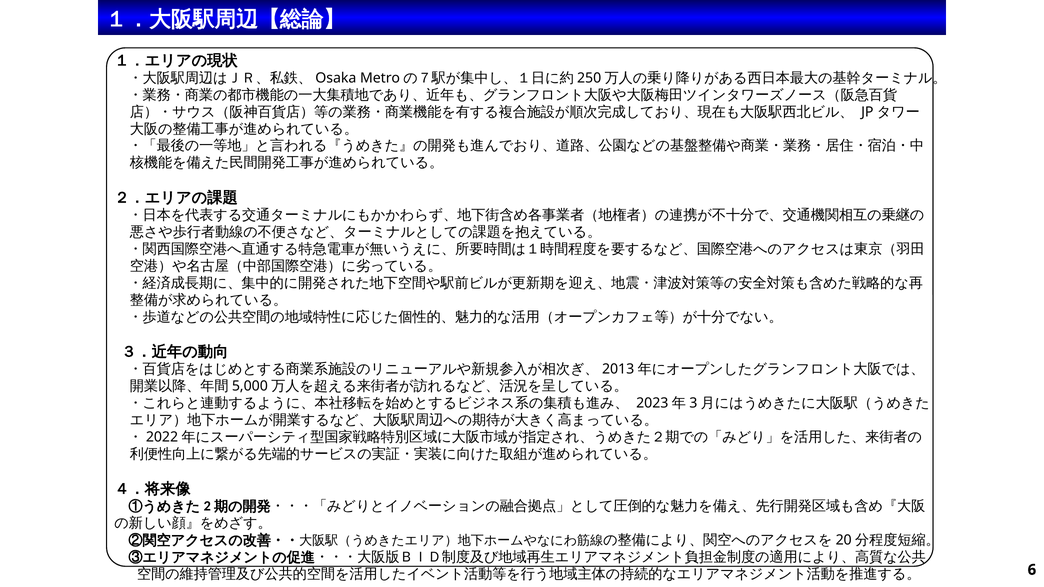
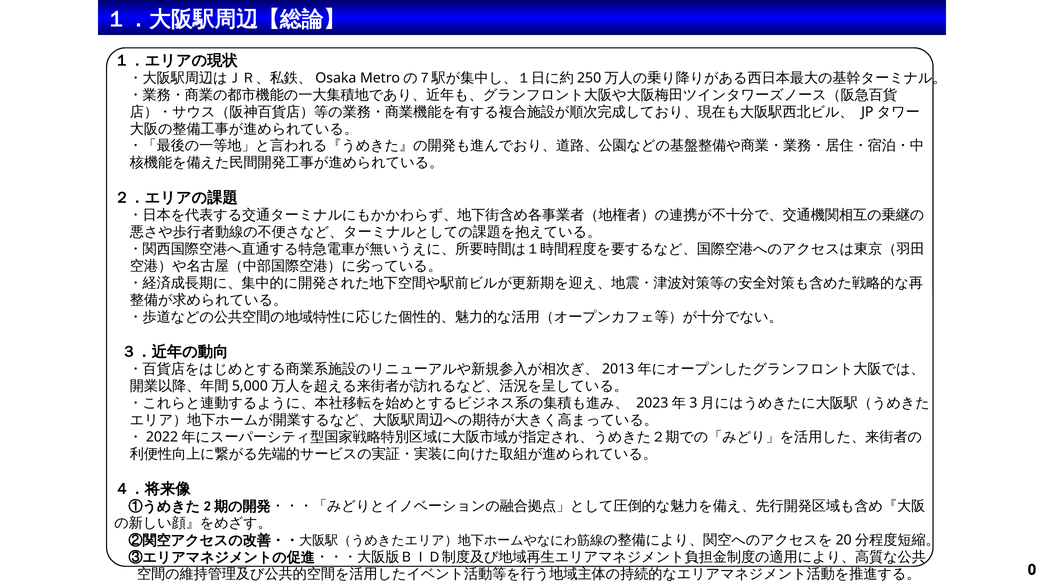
6: 6 -> 0 (1032, 570)
